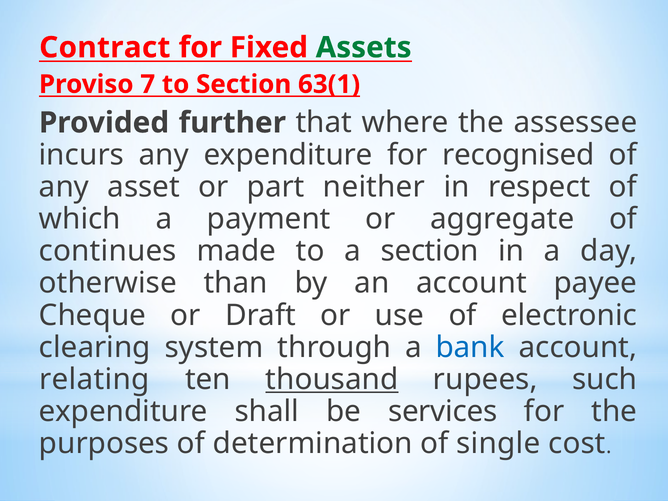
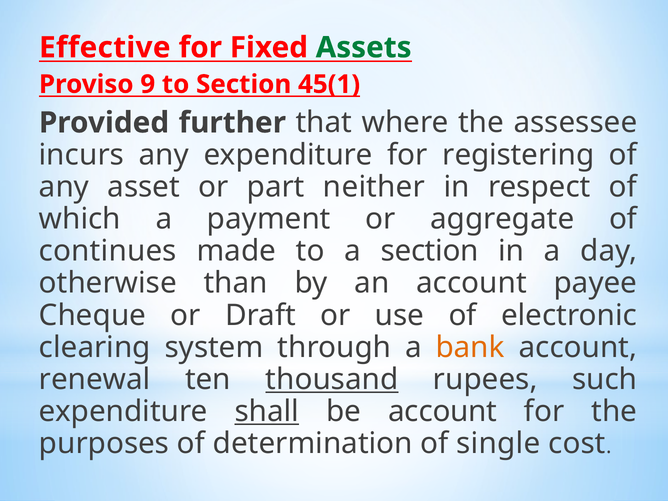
Contract: Contract -> Effective (105, 48)
7: 7 -> 9 (148, 84)
63(1: 63(1 -> 45(1 (329, 84)
recognised: recognised -> registering (518, 155)
bank colour: blue -> orange (470, 347)
relating: relating -> renewal (95, 379)
shall underline: none -> present (267, 411)
be services: services -> account (443, 411)
